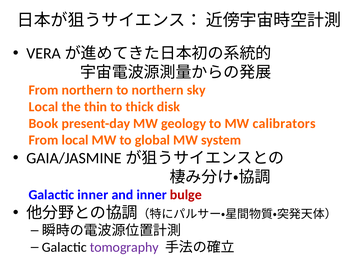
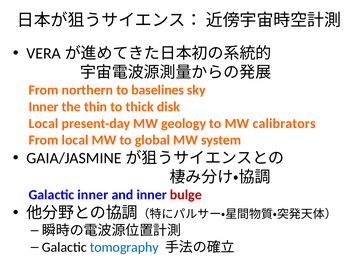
to northern: northern -> baselines (158, 90)
Local: Local -> Inner (44, 107)
Book: Book -> Local (43, 124)
tomography colour: purple -> blue (124, 248)
